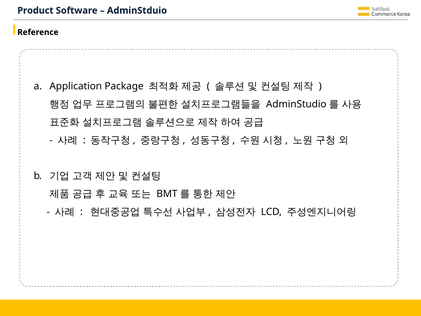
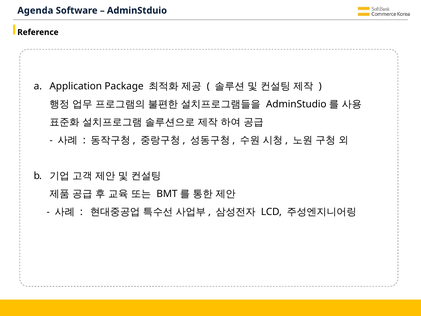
Product: Product -> Agenda (35, 11)
